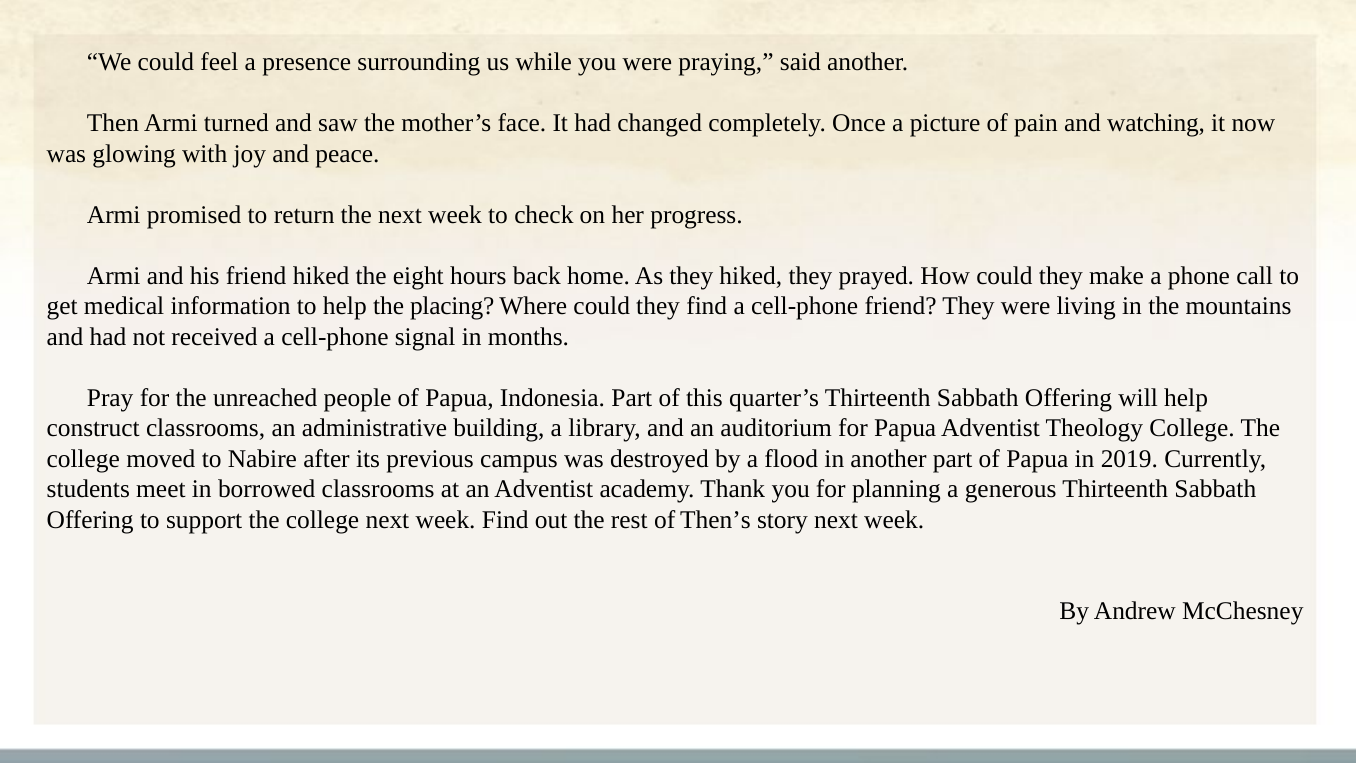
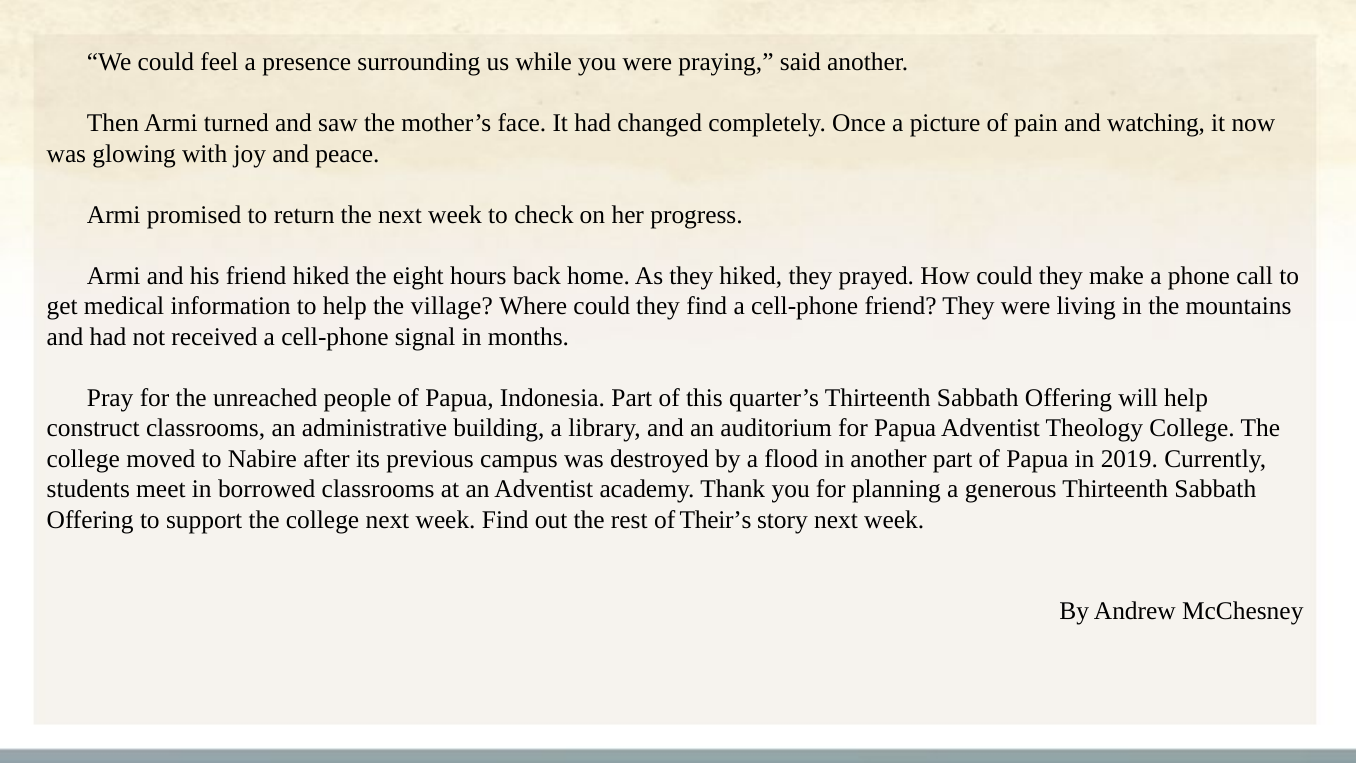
placing: placing -> village (452, 306)
Then’s: Then’s -> Their’s (716, 520)
